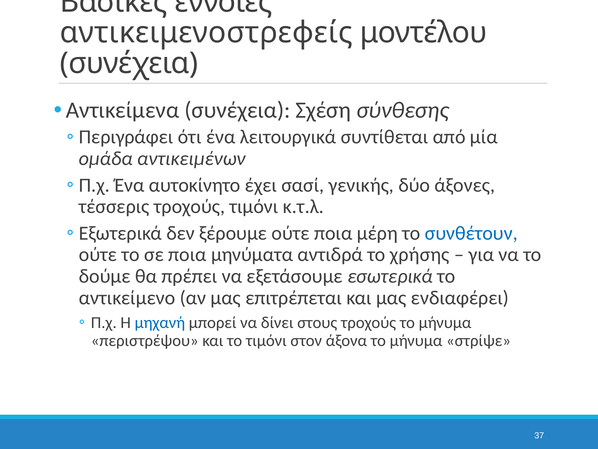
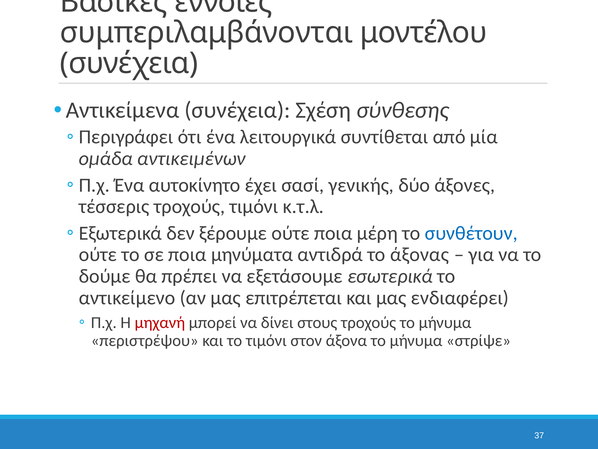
αντικειμενοστρεφείς: αντικειμενοστρεφείς -> συμπεριλαμβάνονται (206, 33)
χρήσης: χρήσης -> άξονας (420, 254)
μηχανή colour: blue -> red (160, 322)
